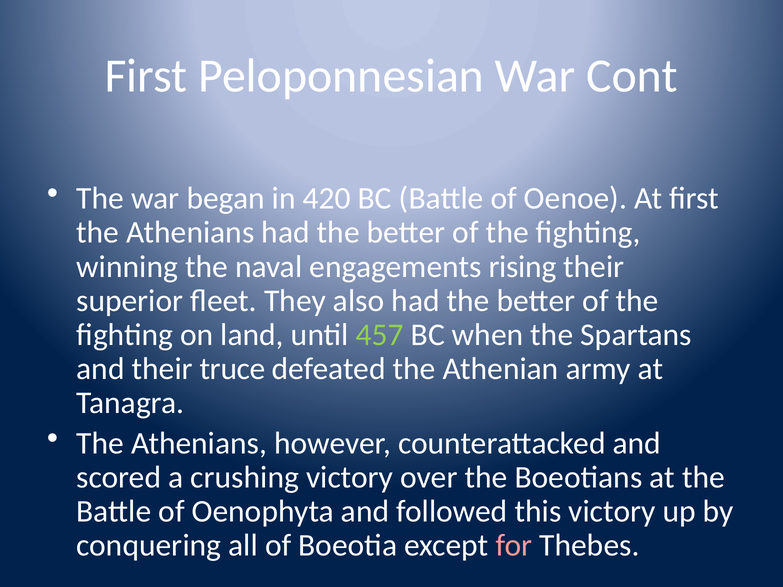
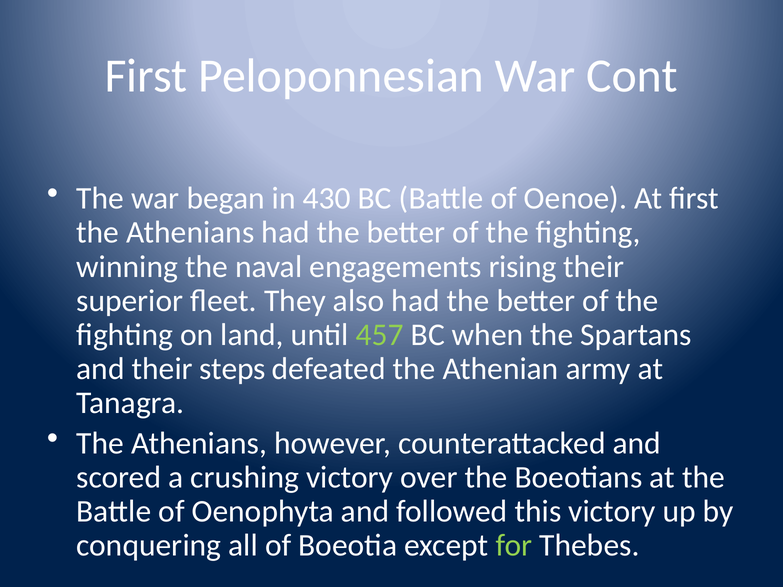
420: 420 -> 430 (327, 199)
truce: truce -> steps (233, 369)
for colour: pink -> light green (514, 546)
